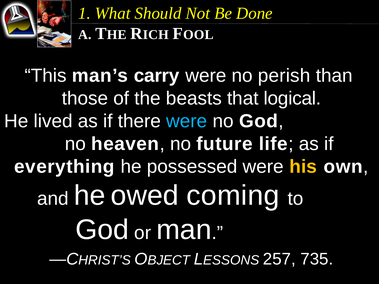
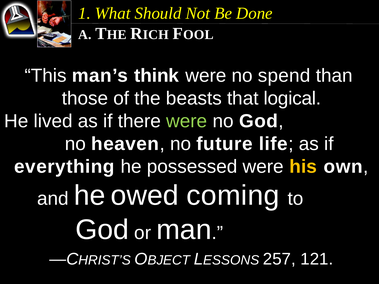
carry: carry -> think (157, 76)
perish: perish -> spend (284, 76)
were colour: light blue -> light green (187, 121)
735: 735 -> 121 (317, 259)
